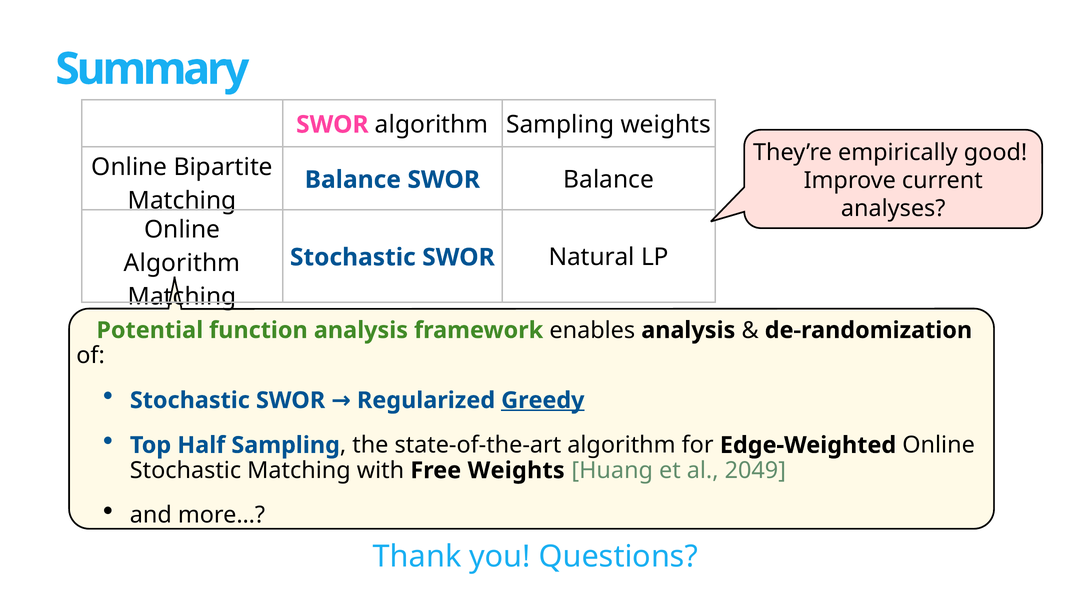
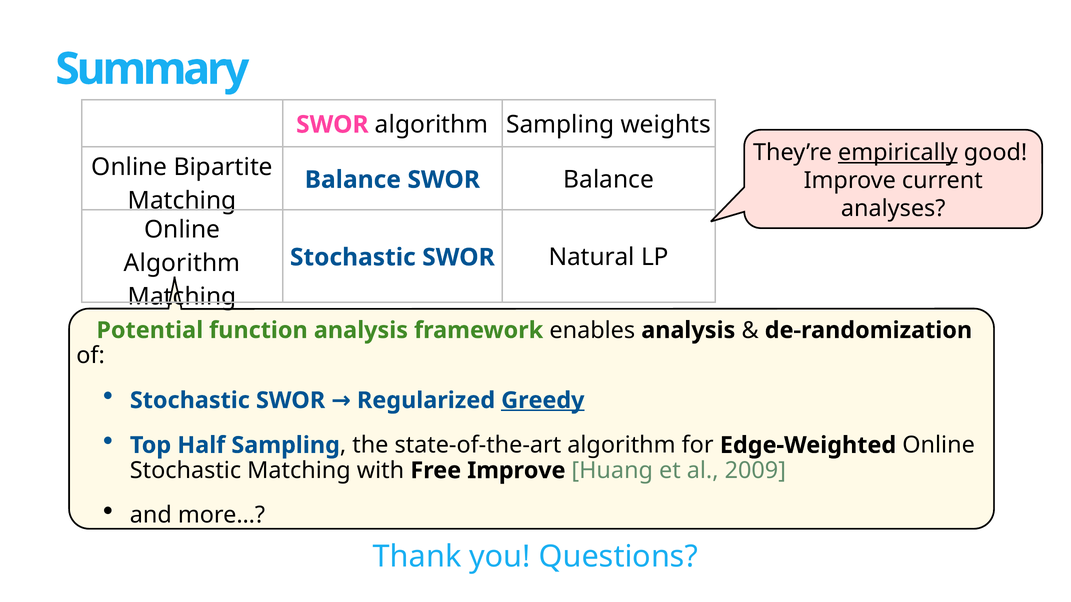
empirically underline: none -> present (898, 153)
Free Weights: Weights -> Improve (516, 471)
2049: 2049 -> 2009 (755, 471)
